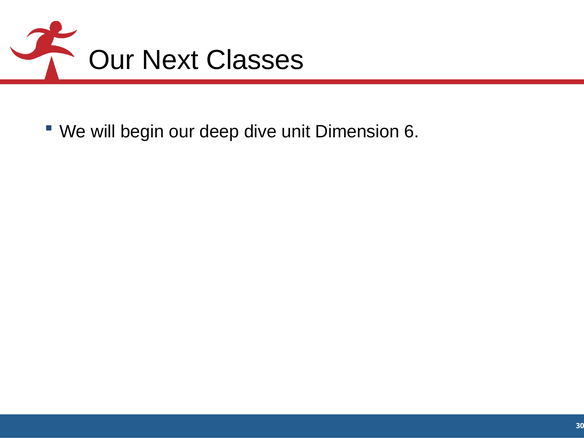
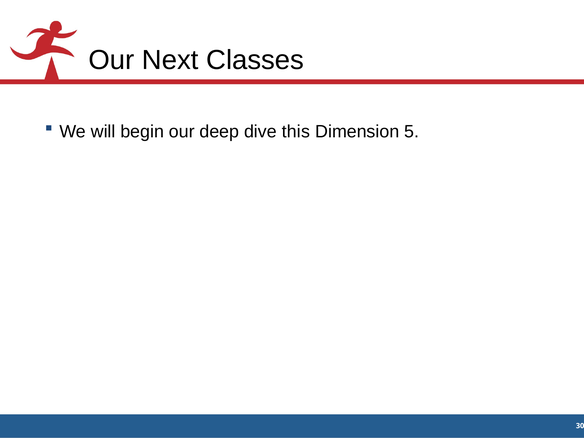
unit: unit -> this (296, 132)
6: 6 -> 5 (412, 132)
